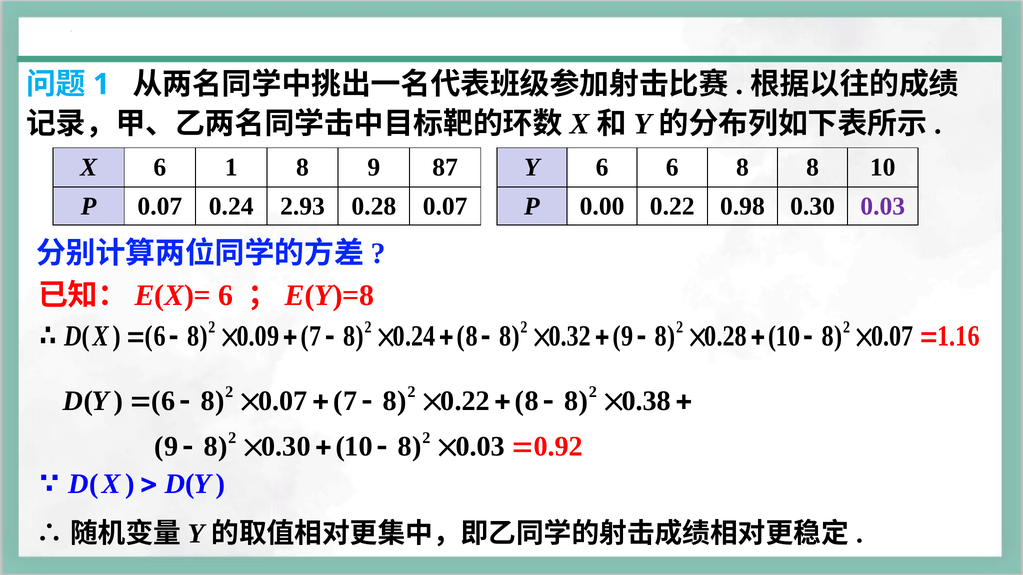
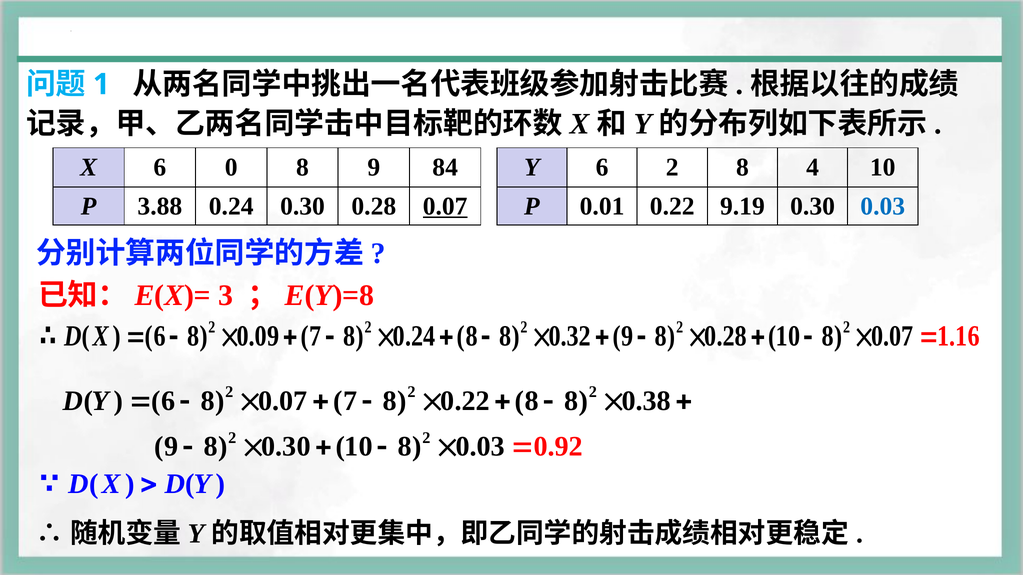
6 1: 1 -> 0 (231, 168)
87: 87 -> 84 (445, 168)
6 6: 6 -> 2 (672, 168)
8: 8 -> 4 (813, 168)
P 0.07: 0.07 -> 3.88 (160, 206)
0.24 2.93: 2.93 -> 0.30 (303, 206)
0.07 underline: none -> present (445, 206)
0.00: 0.00 -> 0.01 (602, 206)
0.98: 0.98 -> 9.19 (742, 206)
0.03 colour: purple -> blue (883, 206)
6: 6 -> 3 (226, 296)
